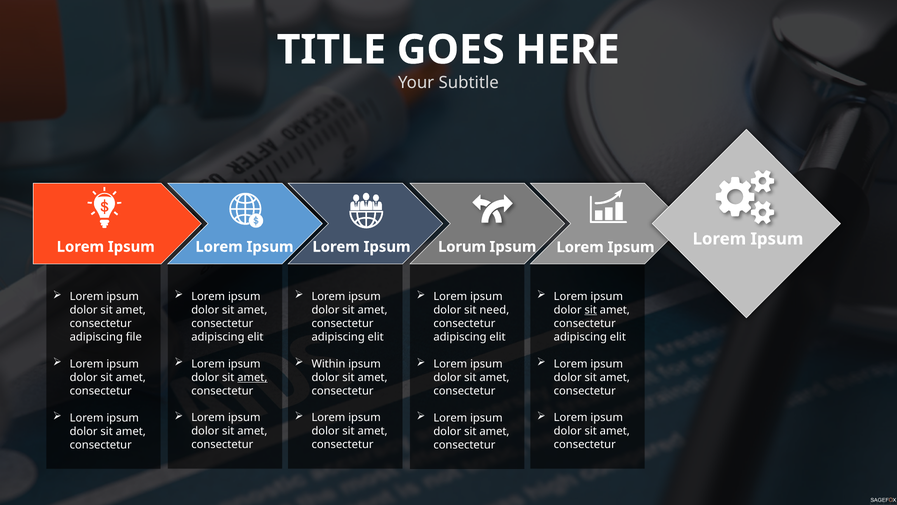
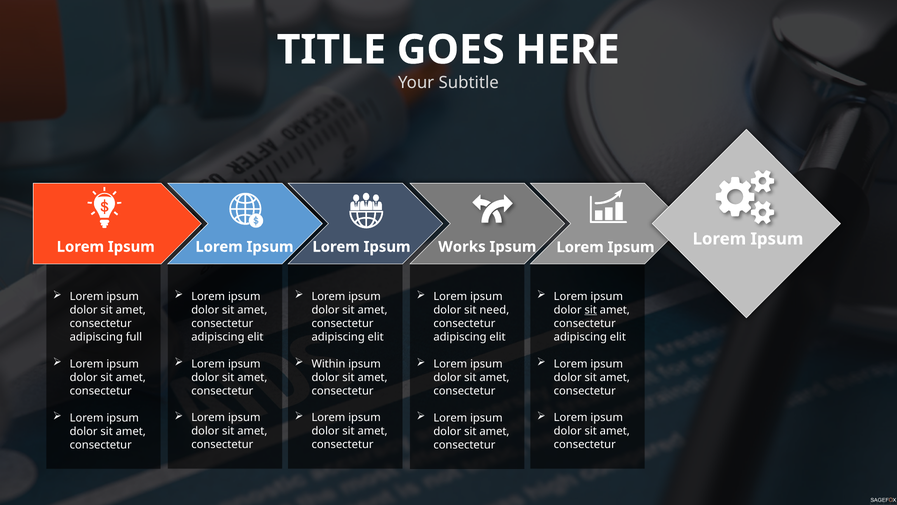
Lorum: Lorum -> Works (462, 247)
file: file -> full (134, 337)
amet underline: present -> none (252, 377)
